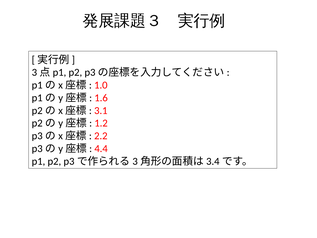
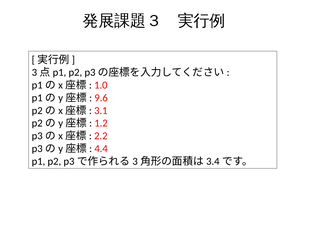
1.6: 1.6 -> 9.6 (101, 98)
